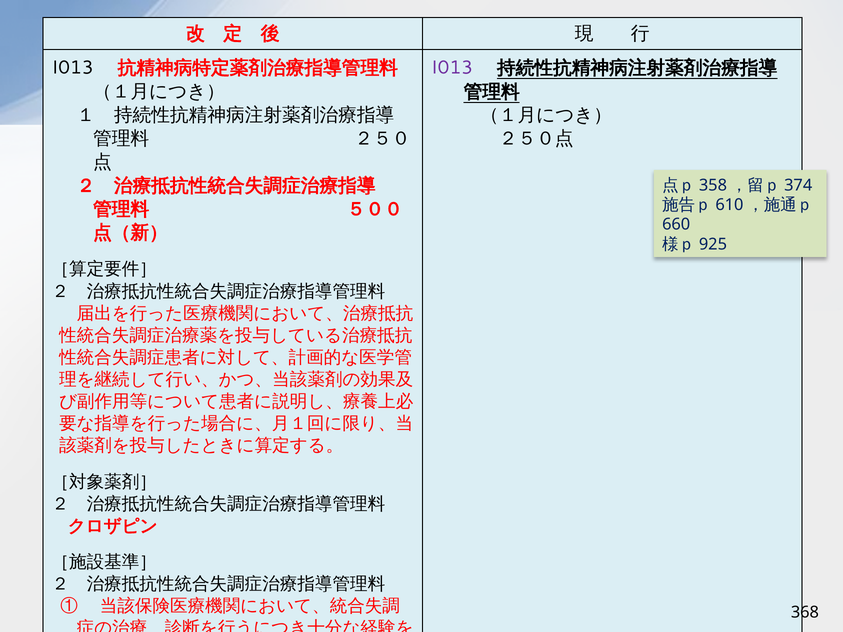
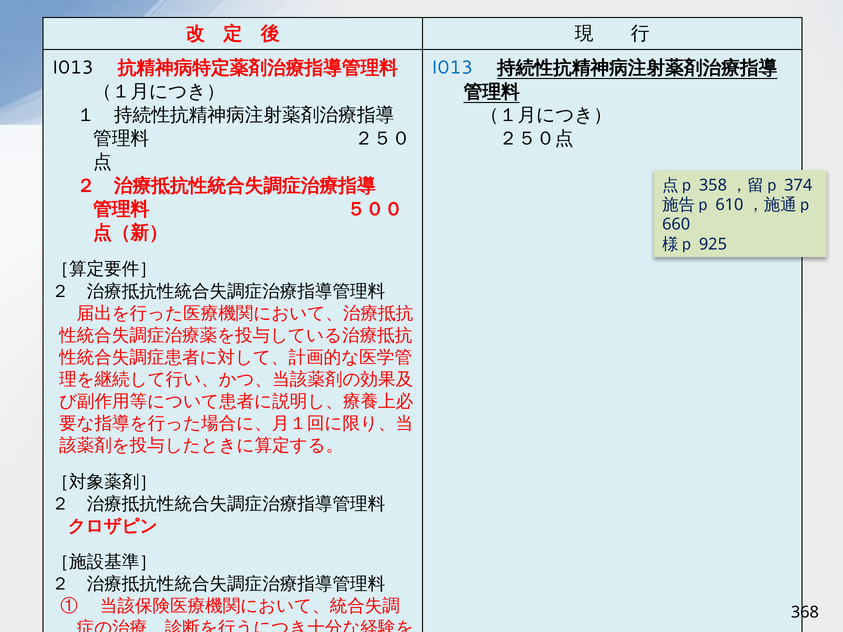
I013 colour: purple -> blue (452, 68)
